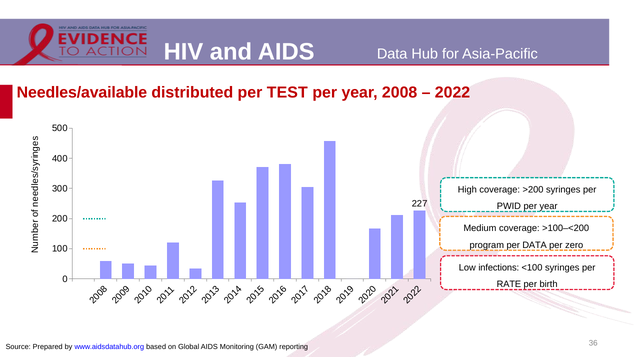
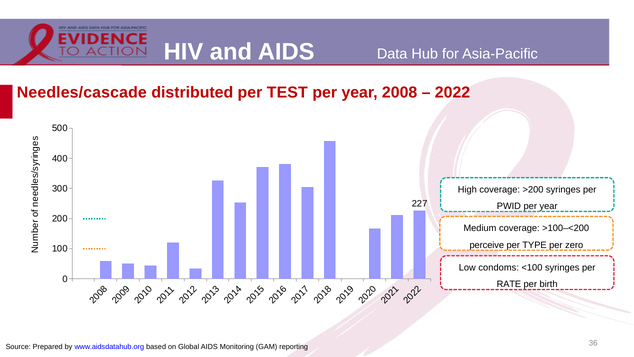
Needles/available: Needles/available -> Needles/cascade (82, 92)
program: program -> perceive (487, 245)
per DATA: DATA -> TYPE (535, 245)
infections: infections -> condoms (499, 267)
